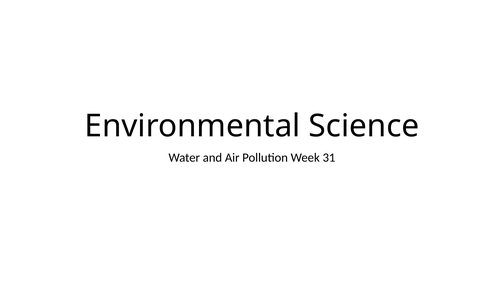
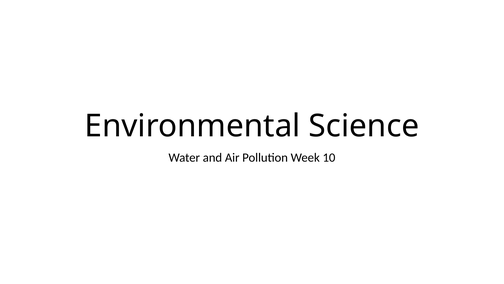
31: 31 -> 10 (329, 158)
